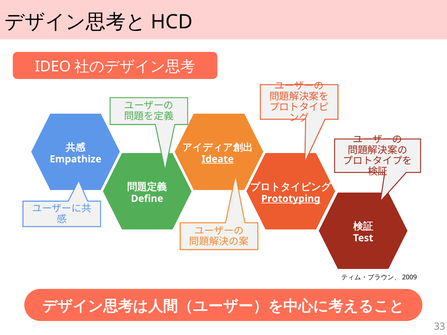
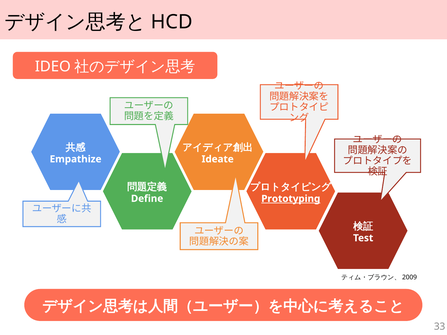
Ideate underline: present -> none (218, 159)
